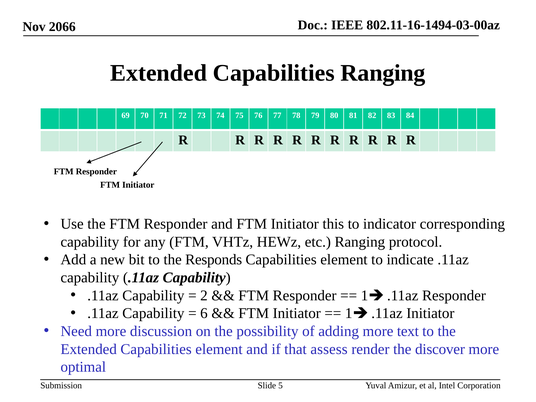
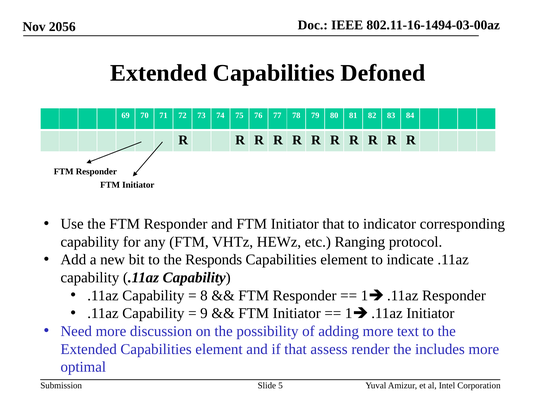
2066: 2066 -> 2056 (62, 27)
Capabilities Ranging: Ranging -> Defoned (383, 73)
Initiator this: this -> that (333, 224)
2: 2 -> 8 (204, 295)
6: 6 -> 9 (204, 313)
discover: discover -> includes (440, 349)
